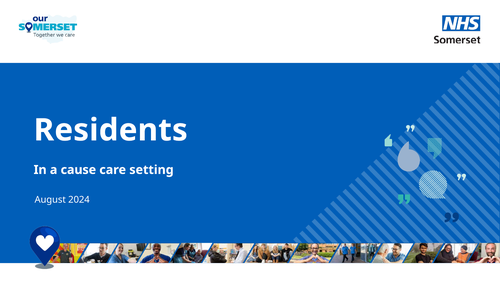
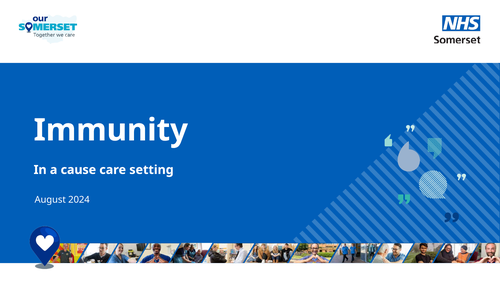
Residents: Residents -> Immunity (111, 130)
